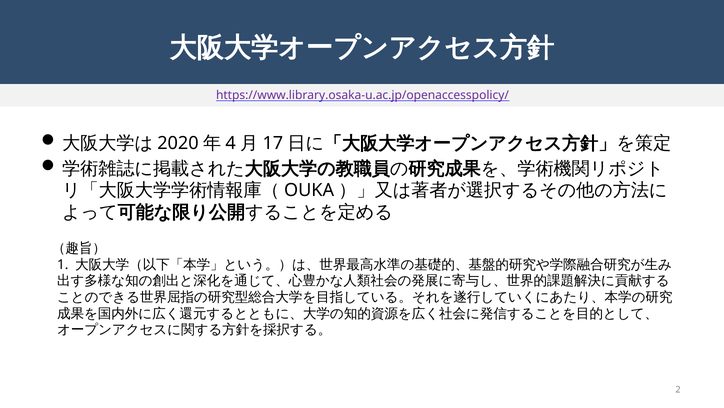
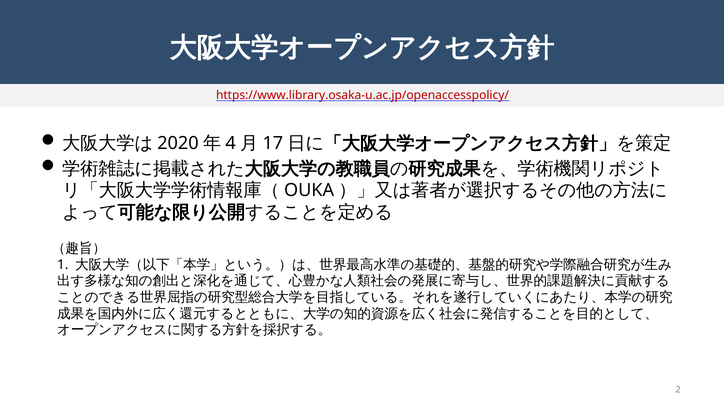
https://www.library.osaka-u.ac.jp/openaccesspolicy/ colour: purple -> red (362, 95)
